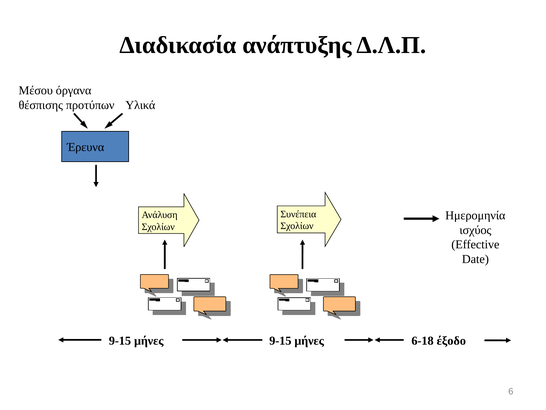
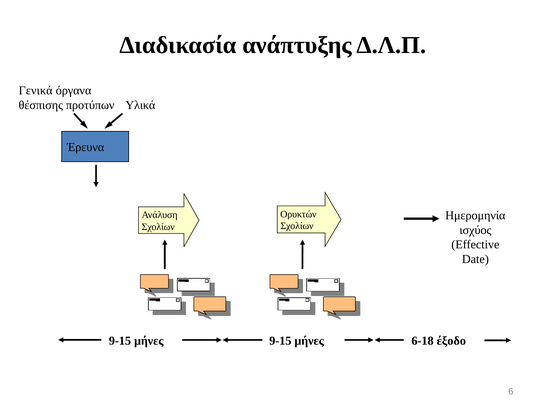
Μέσου: Μέσου -> Γενικά (36, 90)
Συνέπεια: Συνέπεια -> Ορυκτών (298, 214)
